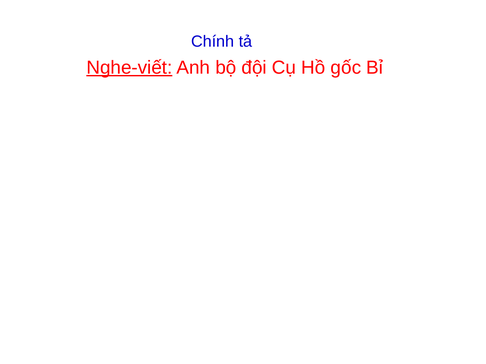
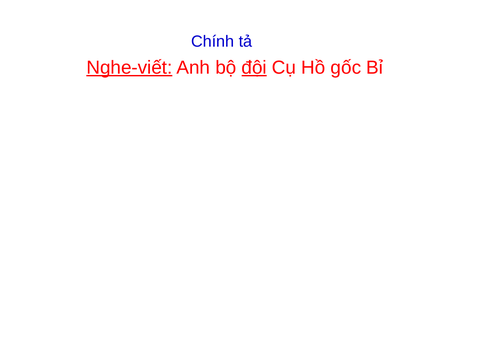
đội underline: none -> present (254, 68)
